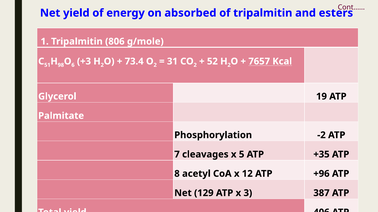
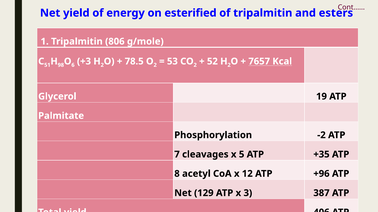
absorbed: absorbed -> esterified (190, 13)
73.4: 73.4 -> 78.5 (134, 62)
31: 31 -> 53 (172, 62)
